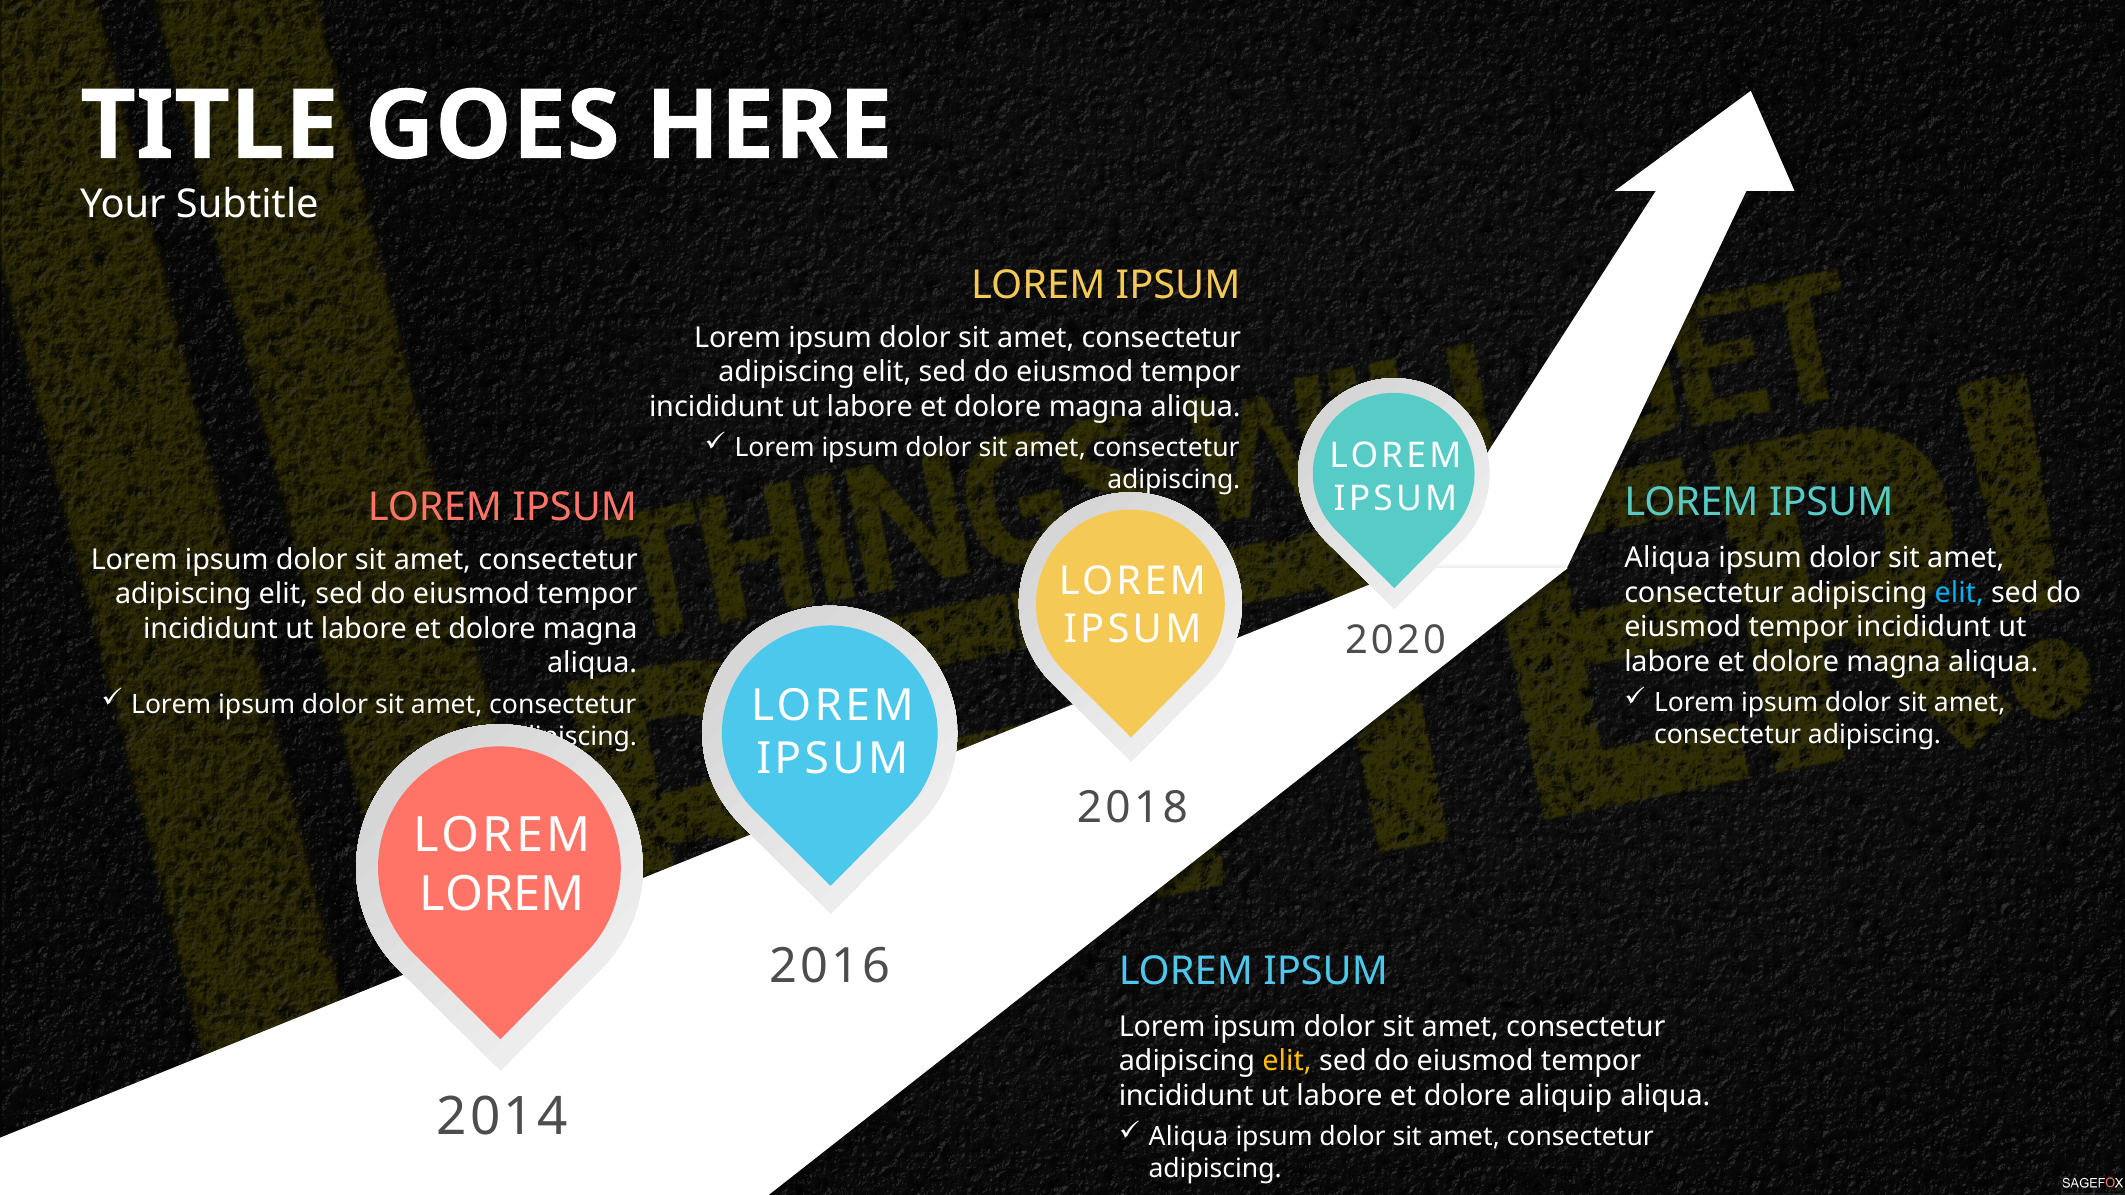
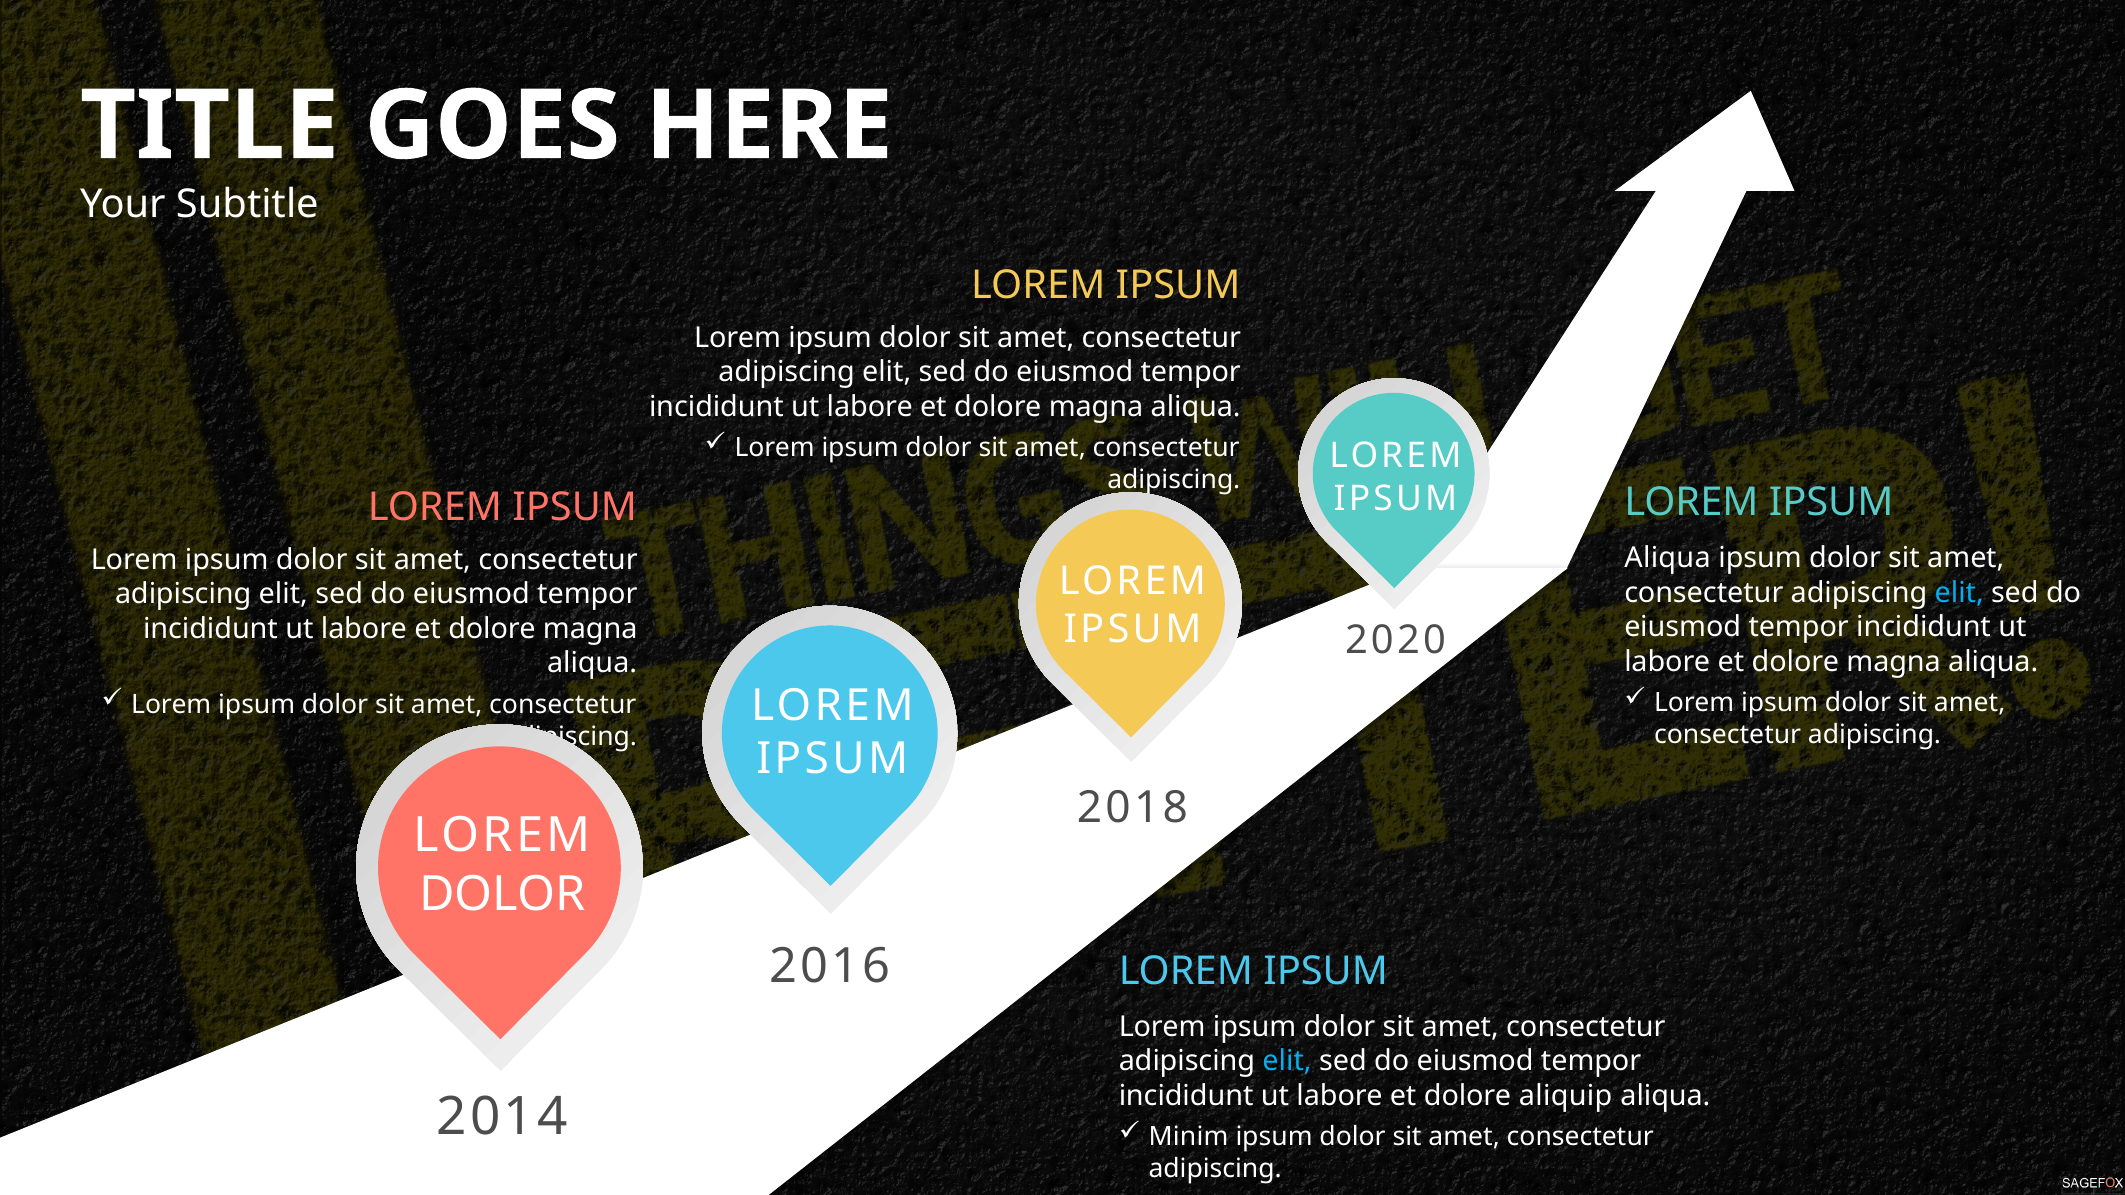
LOREM: LOREM -> DOLOR (503, 894)
elit colour: yellow -> light blue (1287, 1062)
Aliqua: Aliqua -> Minim (1189, 1137)
